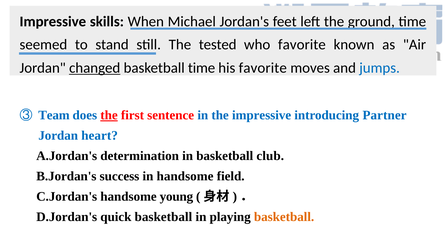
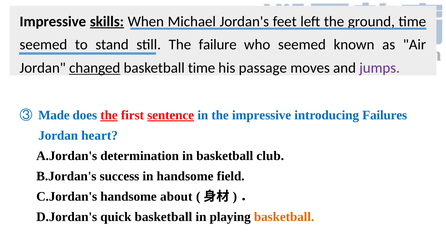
skills underline: none -> present (107, 22)
tested: tested -> failure (218, 45)
who favorite: favorite -> seemed (302, 45)
his favorite: favorite -> passage (263, 68)
jumps colour: blue -> purple (380, 68)
Team: Team -> Made (54, 115)
sentence underline: none -> present (171, 115)
Partner: Partner -> Failures (385, 115)
young: young -> about (176, 196)
